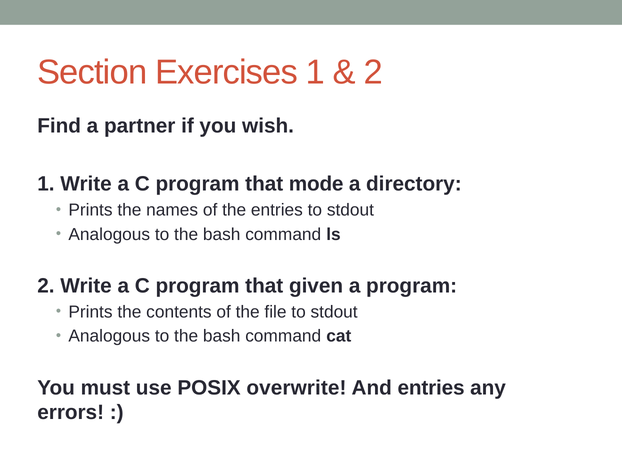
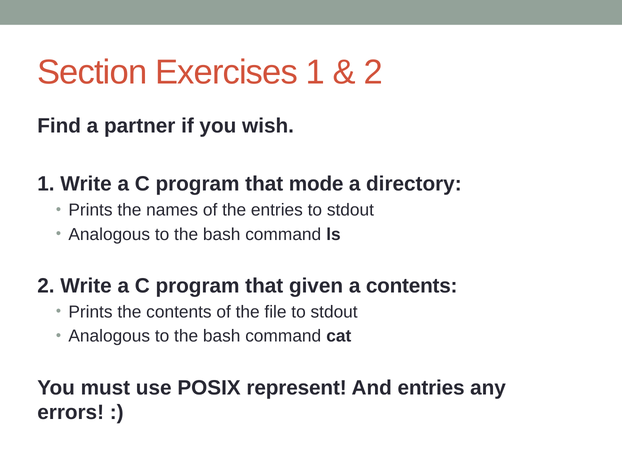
a program: program -> contents (412, 286)
overwrite: overwrite -> represent (297, 387)
